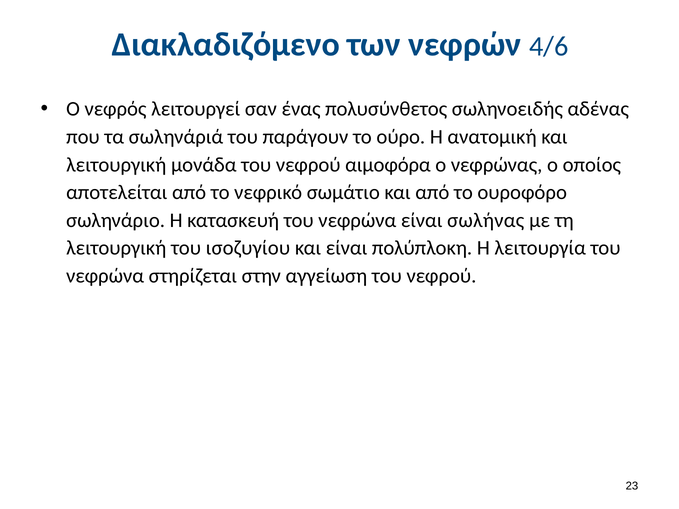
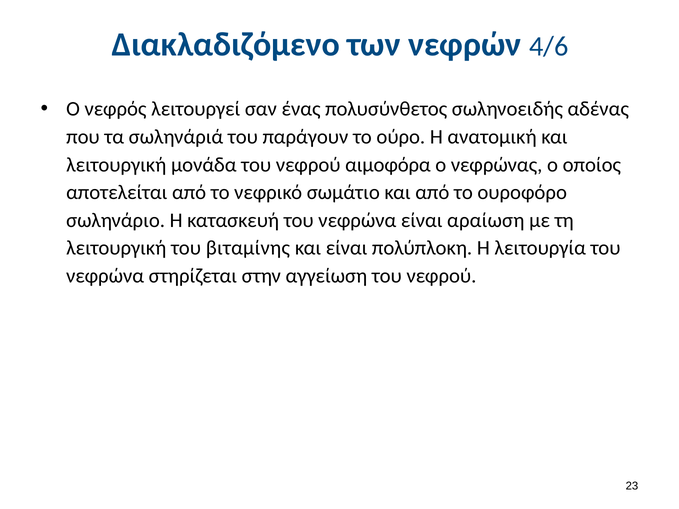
σωλήνας: σωλήνας -> αραίωση (486, 220)
ισοζυγίου: ισοζυγίου -> βιταμίνης (248, 248)
